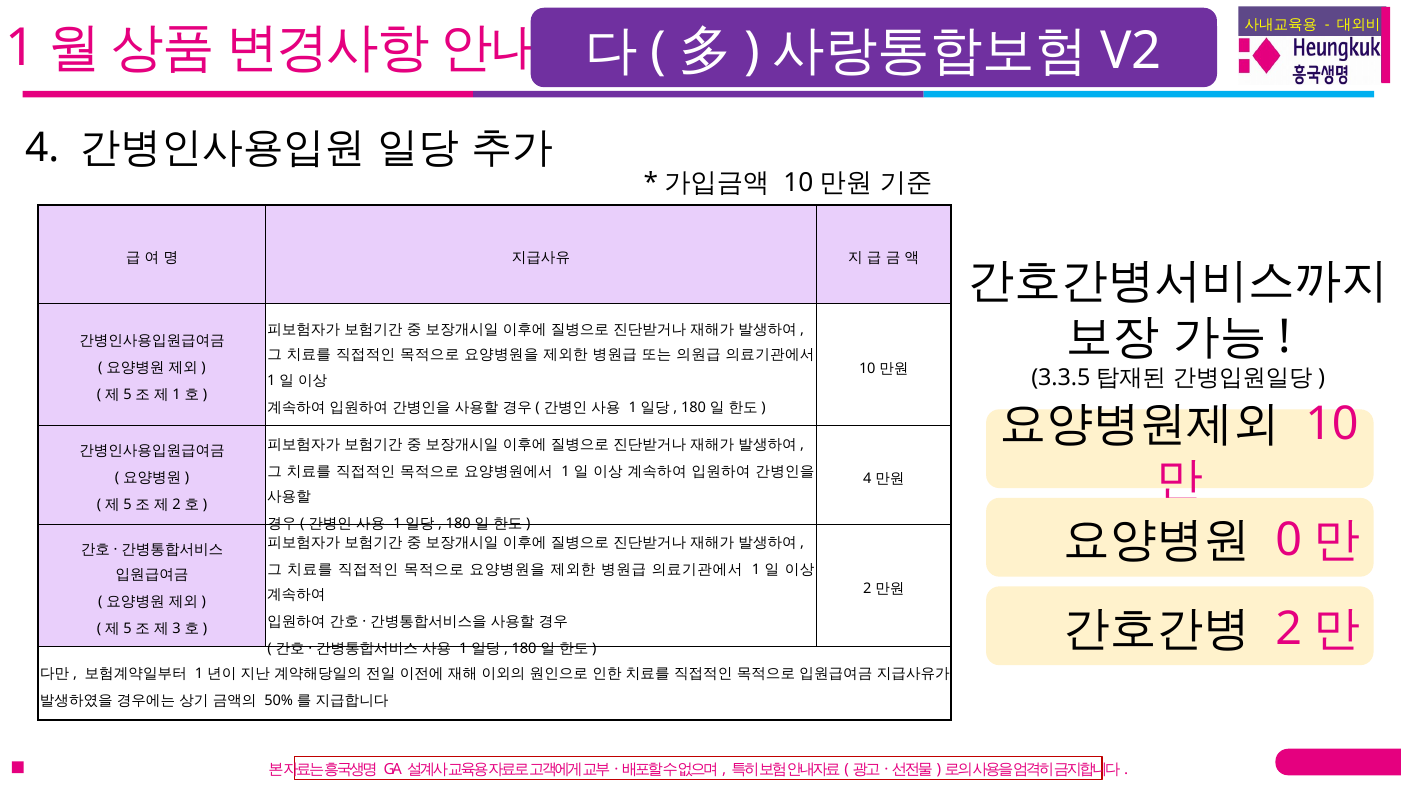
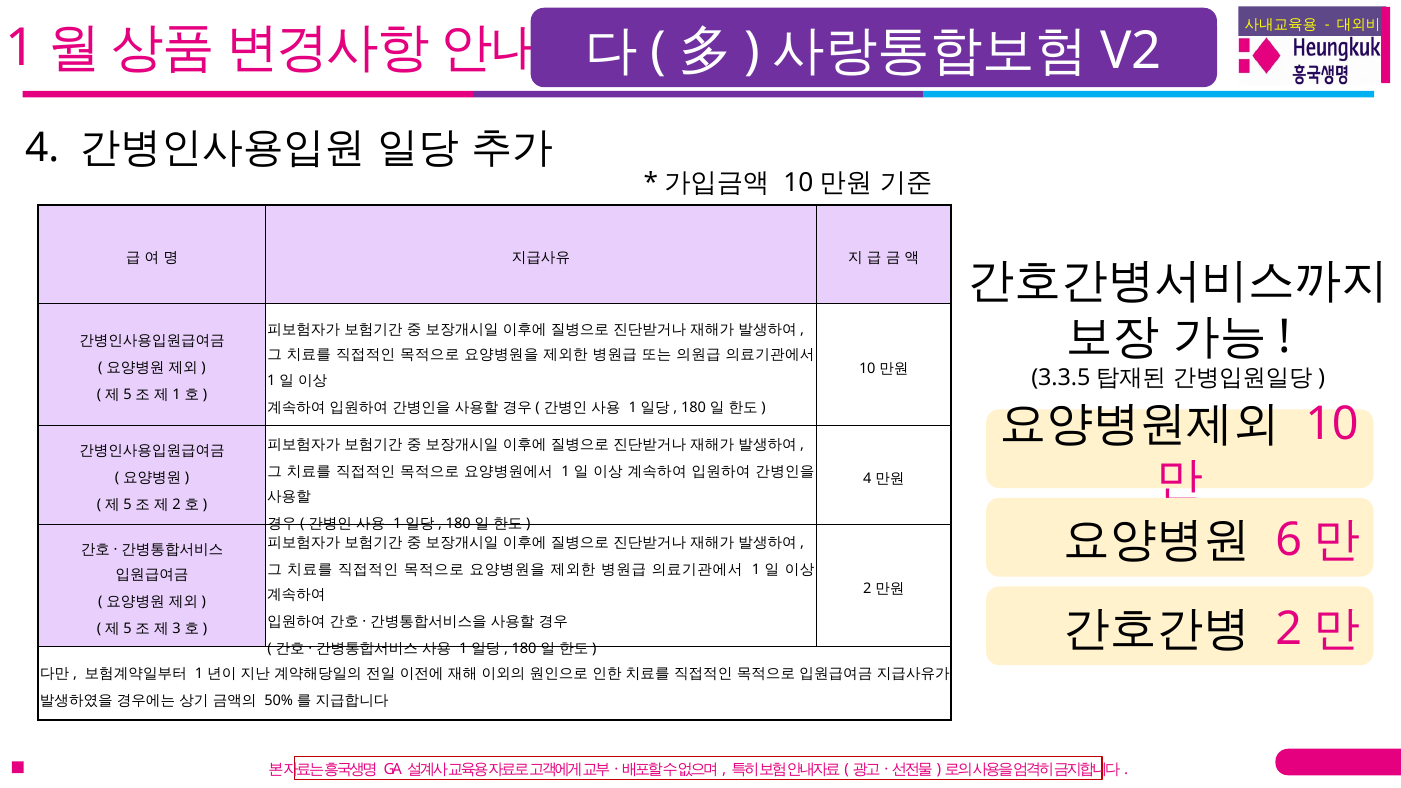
0: 0 -> 6 (1289, 541)
